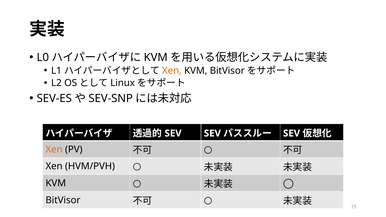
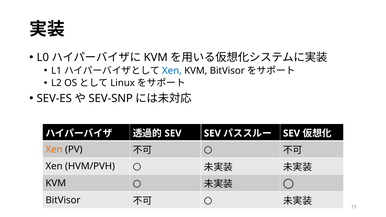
Xen colour: orange -> blue (172, 71)
